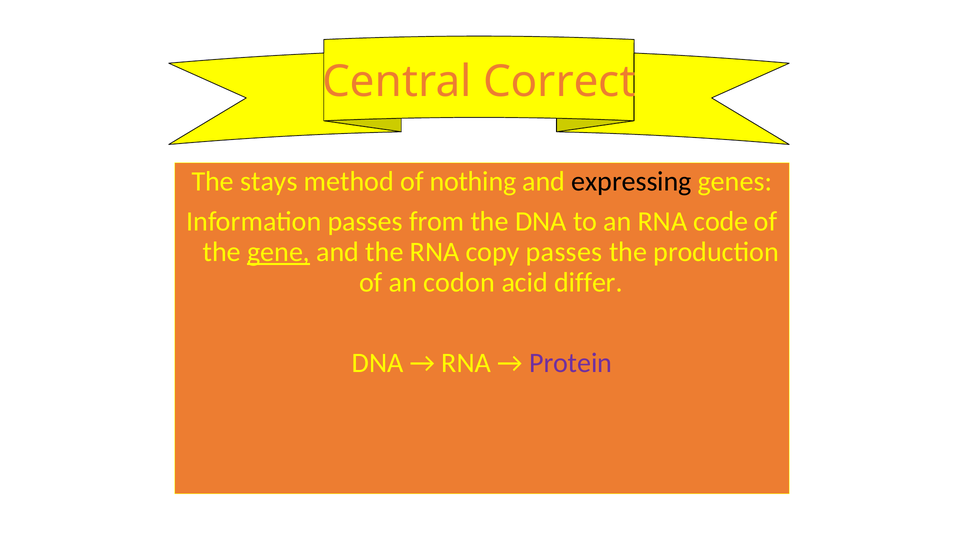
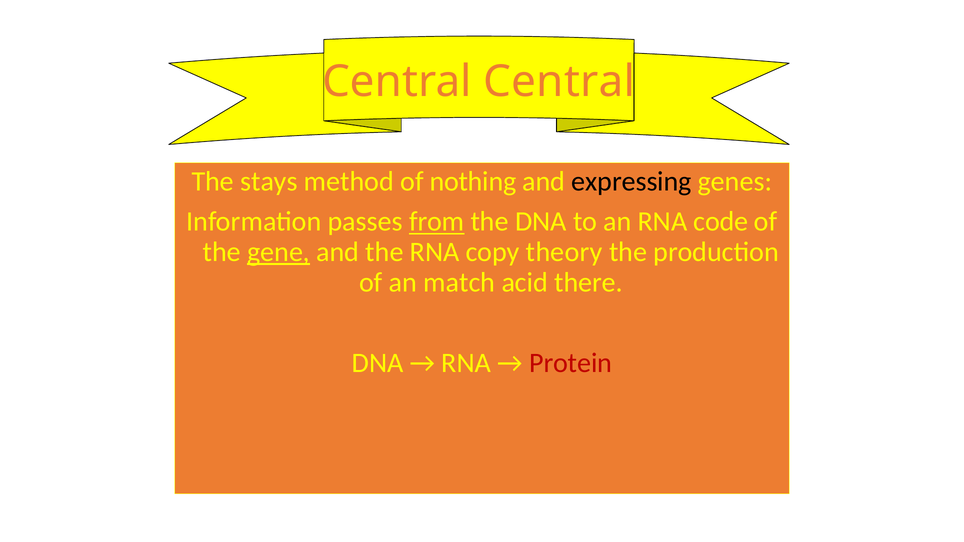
Central Correct: Correct -> Central (559, 82)
from underline: none -> present (437, 222)
copy passes: passes -> theory (564, 252)
codon: codon -> match (459, 282)
differ: differ -> there (589, 282)
Protein colour: purple -> red (571, 363)
